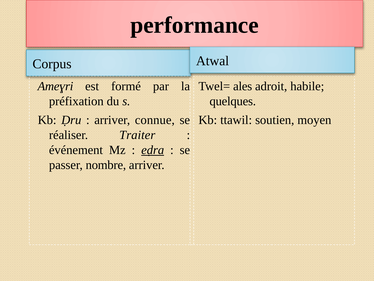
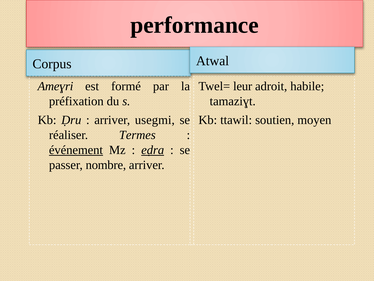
ales: ales -> leur (243, 86)
quelques: quelques -> tamaziɣt (233, 101)
connue: connue -> usegmi (155, 120)
Traiter: Traiter -> Termes (137, 135)
événement underline: none -> present (76, 150)
